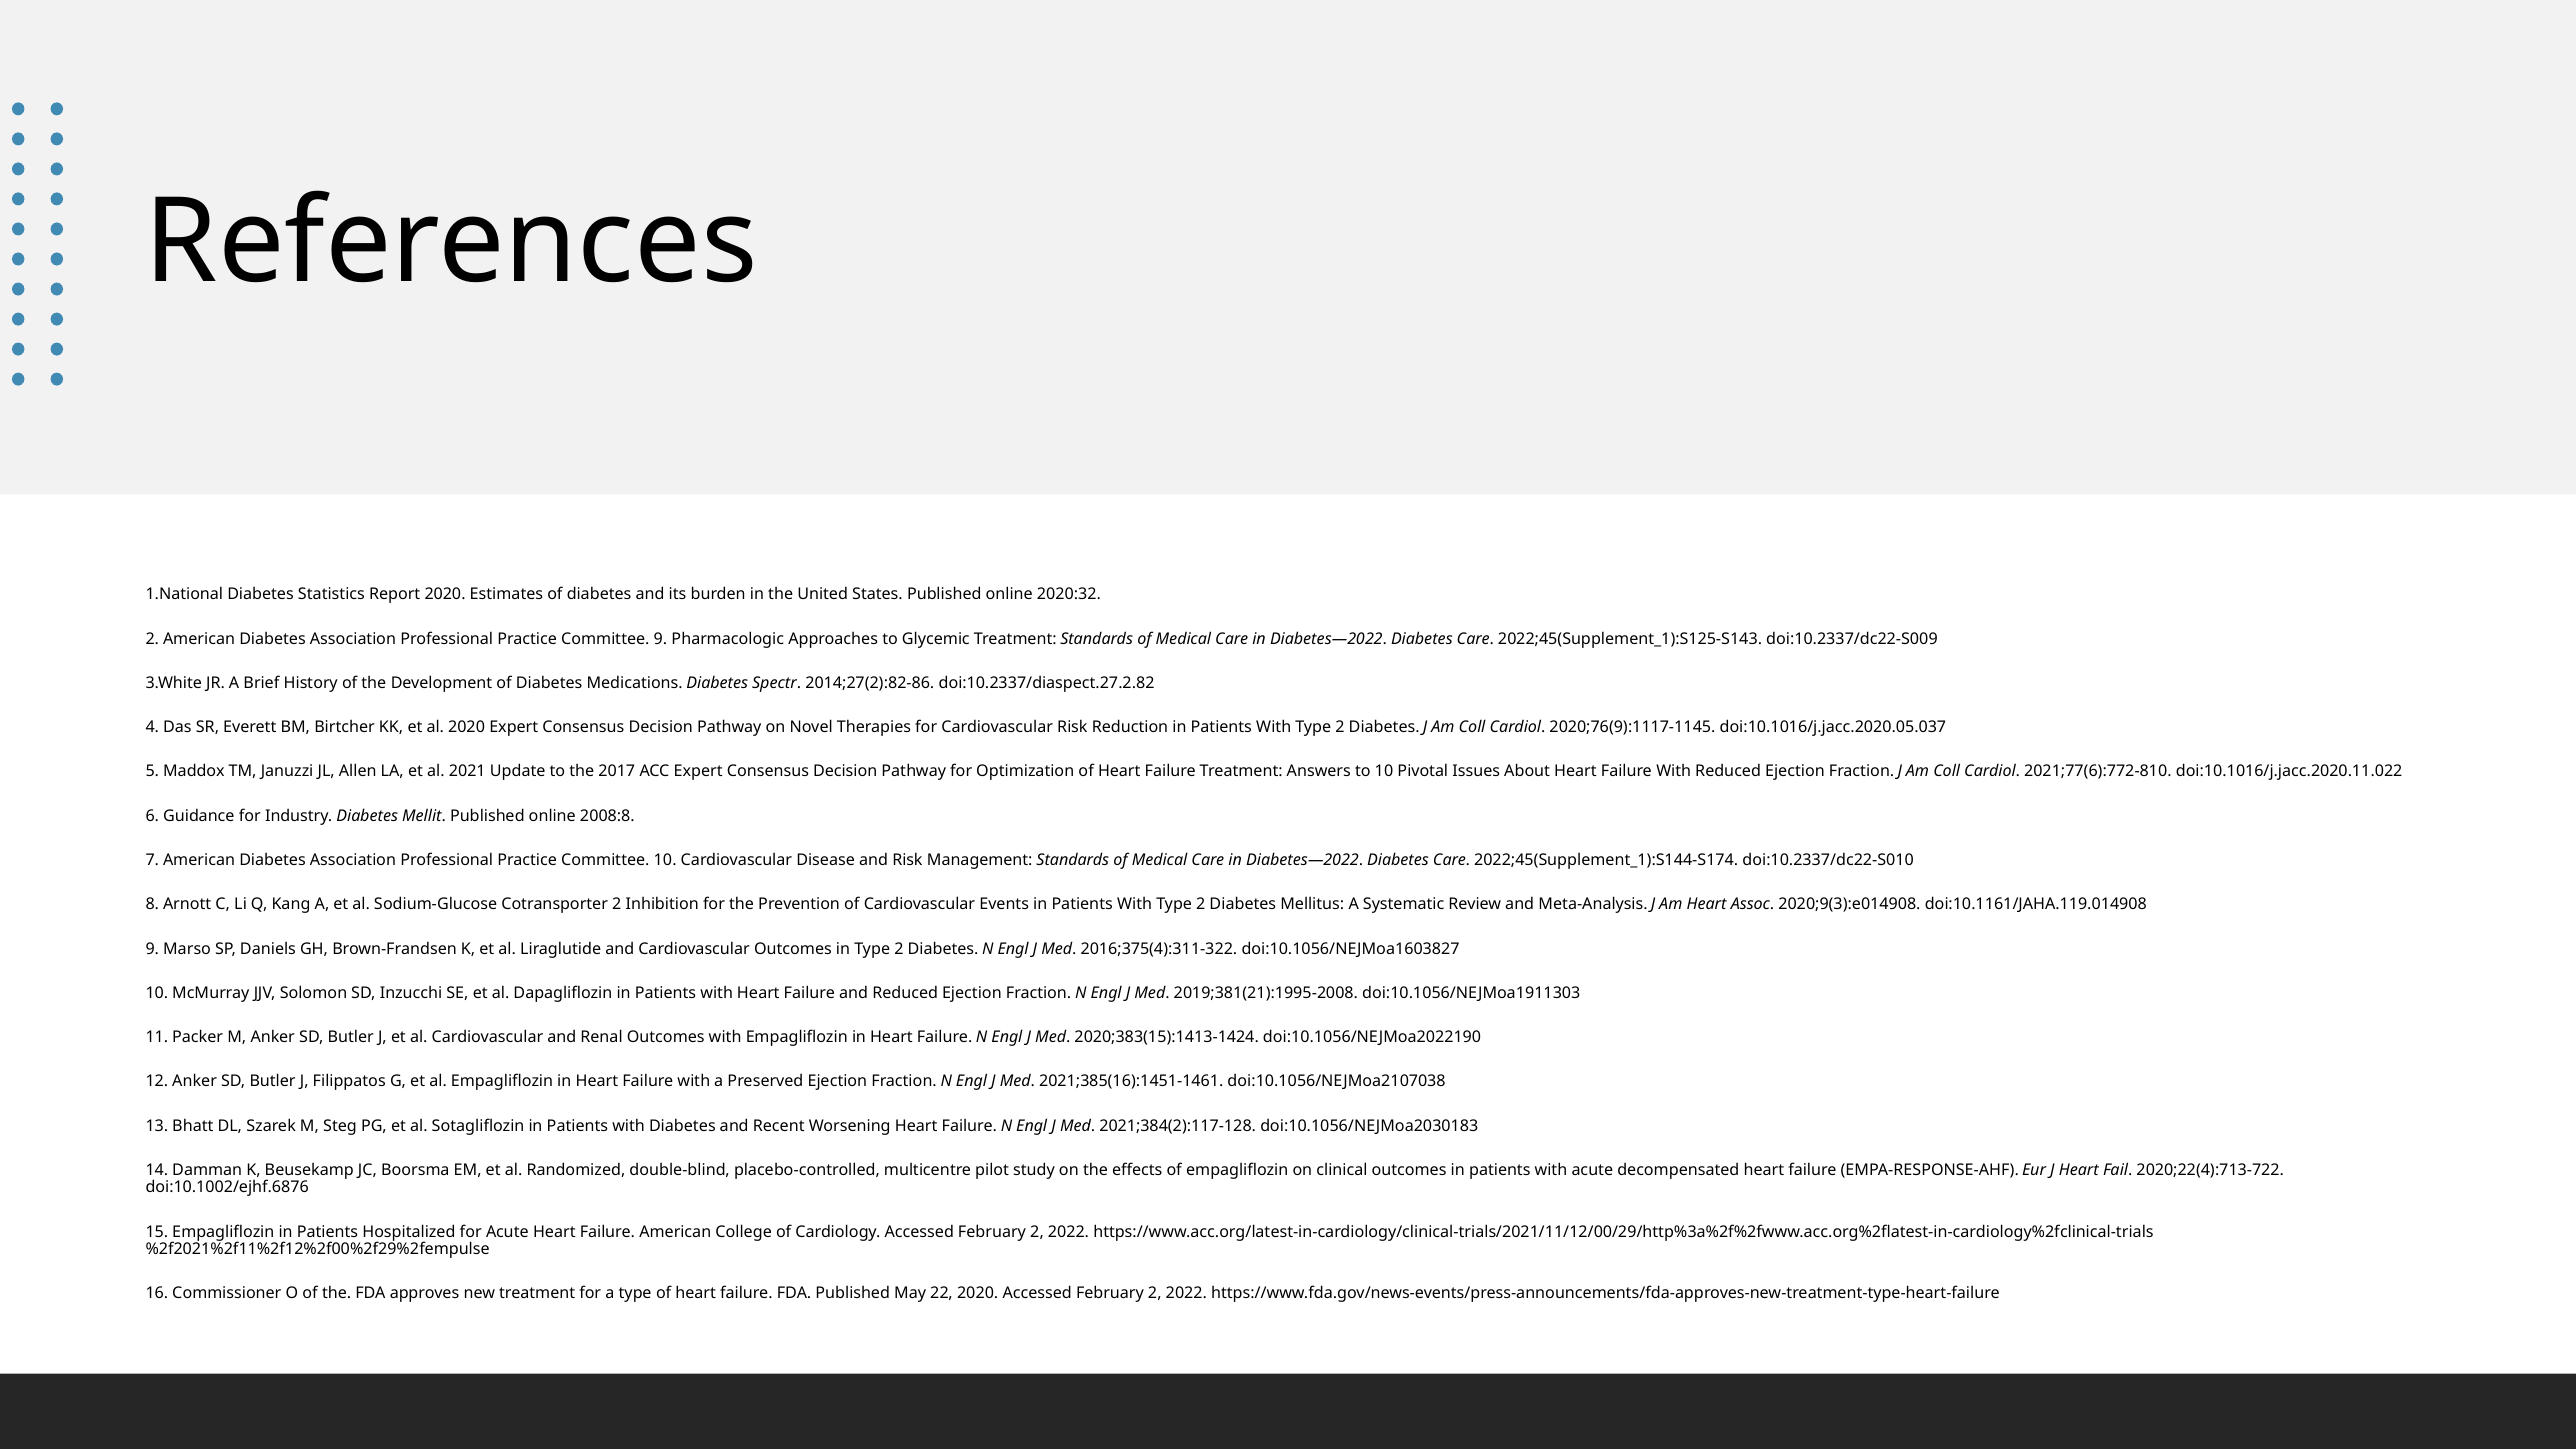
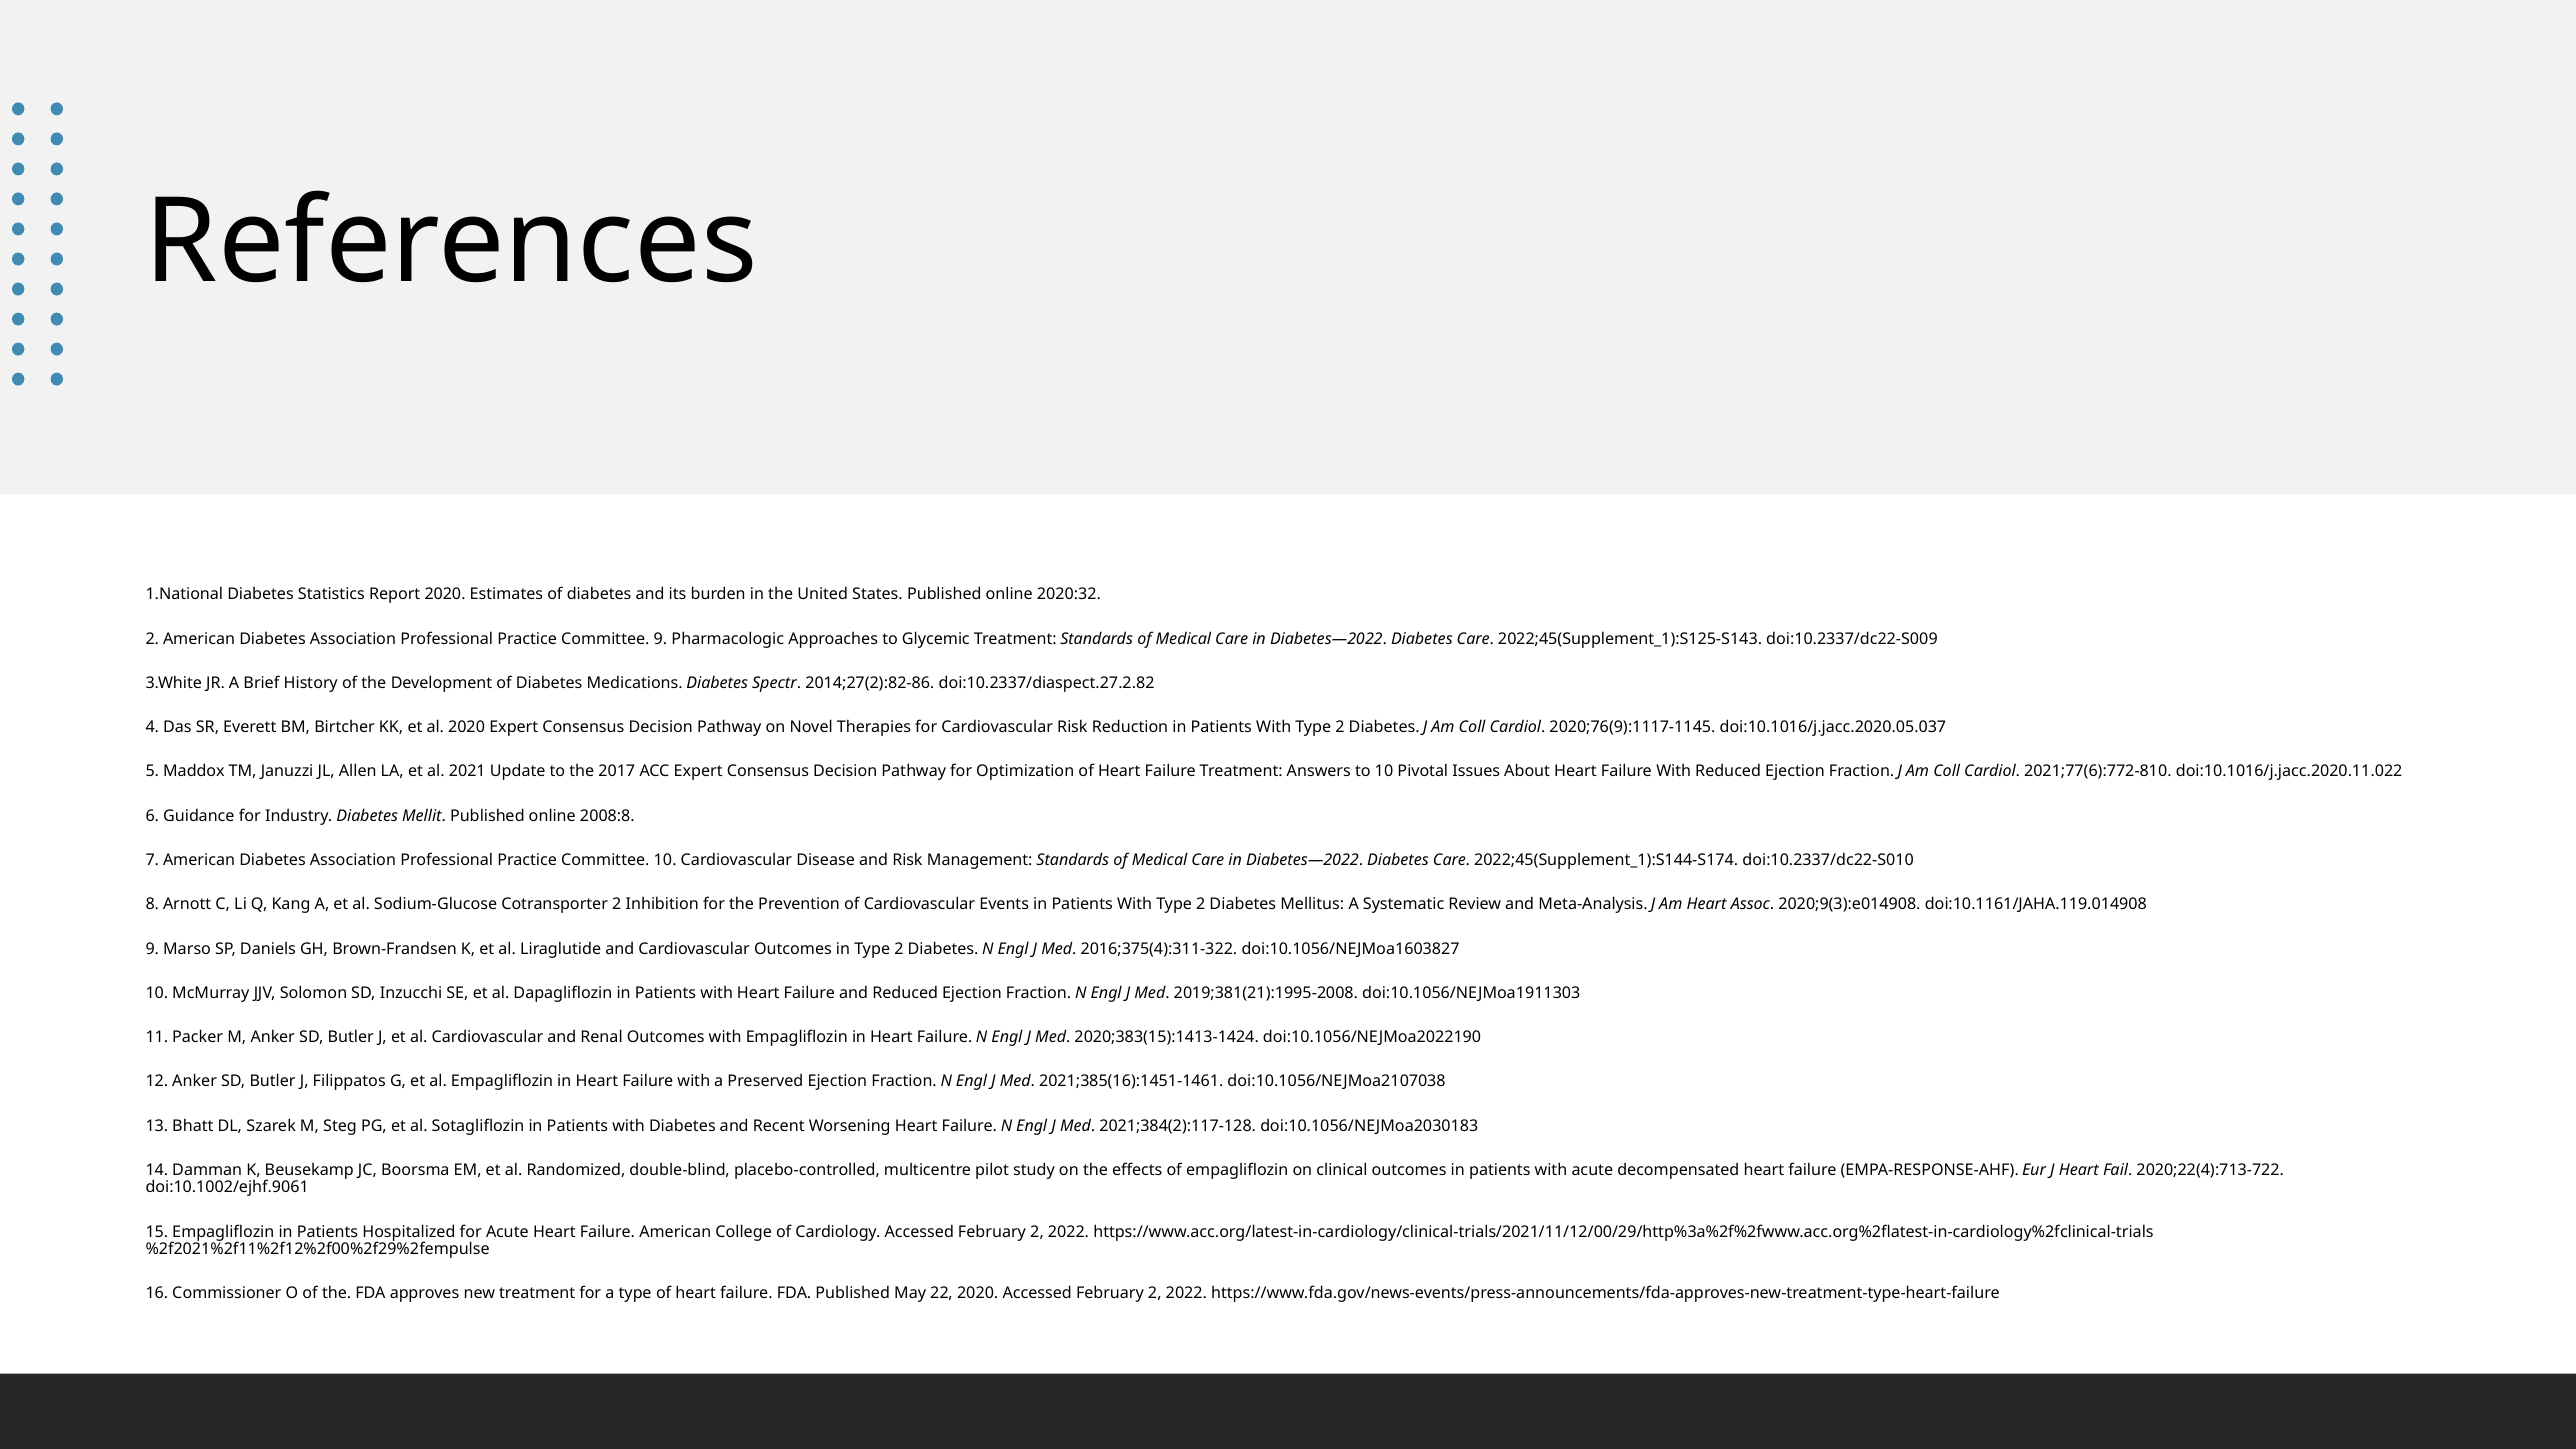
doi:10.1002/ejhf.6876: doi:10.1002/ejhf.6876 -> doi:10.1002/ejhf.9061 (227, 1187)
